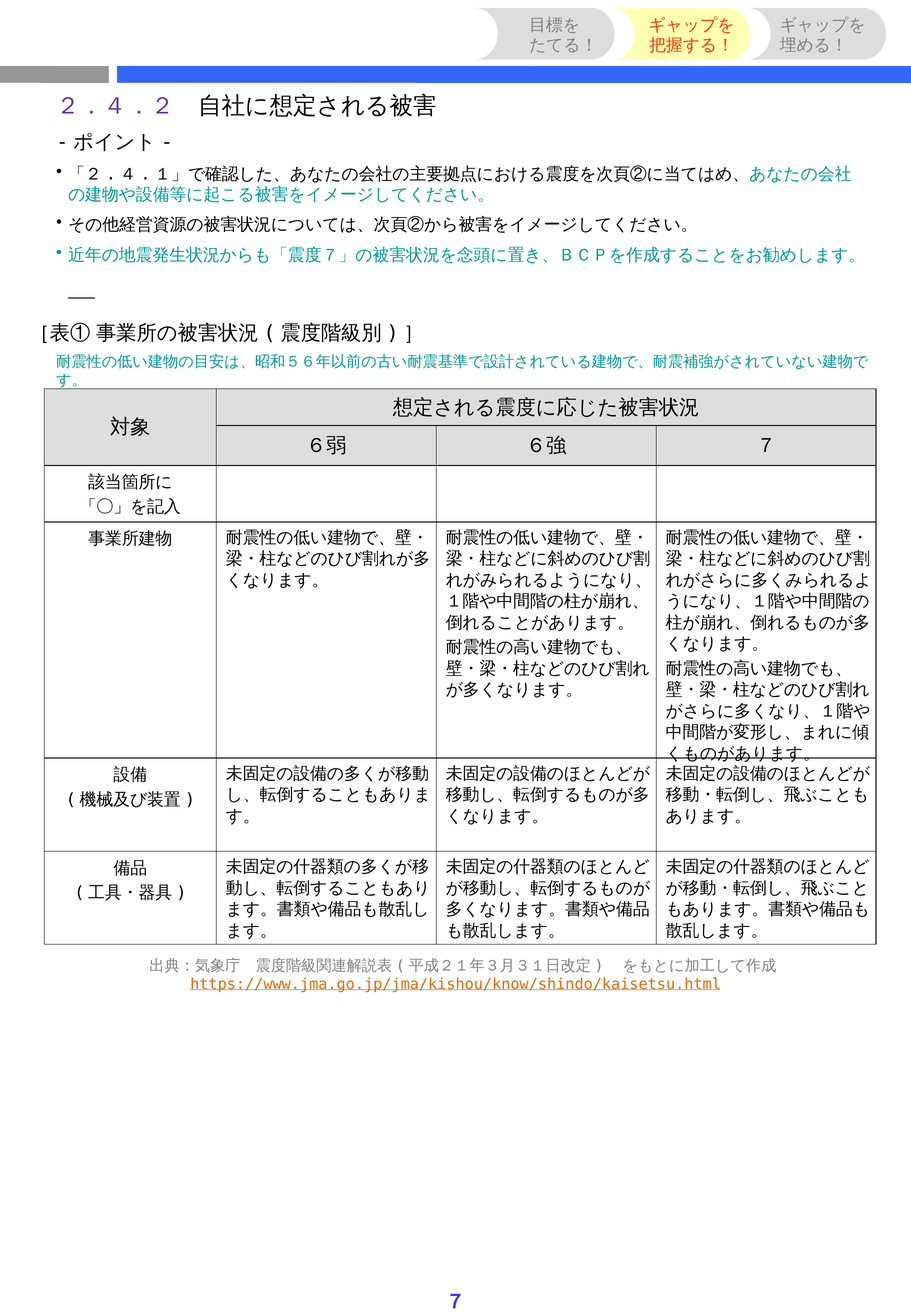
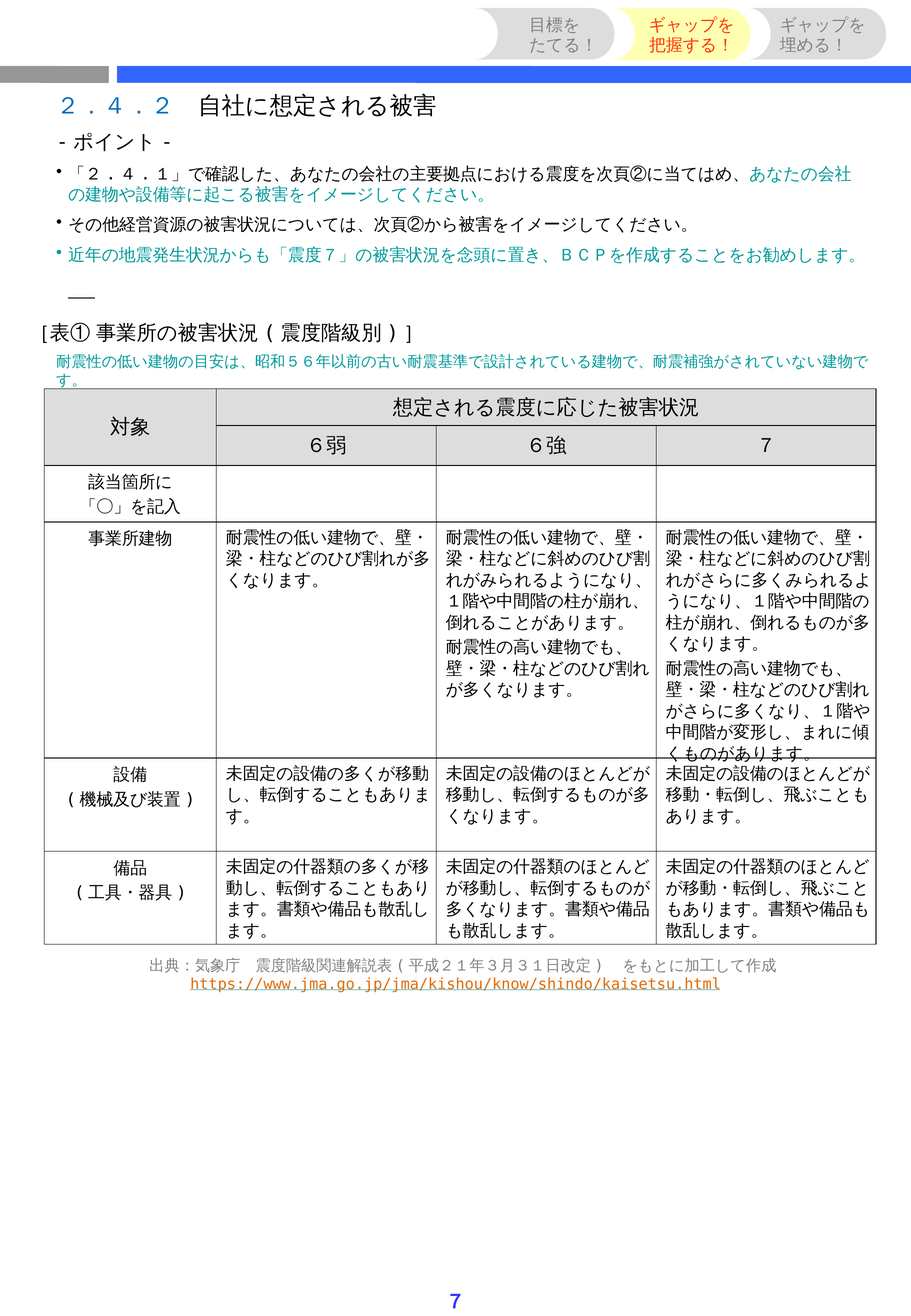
２．４．２ colour: purple -> blue (115, 106)
